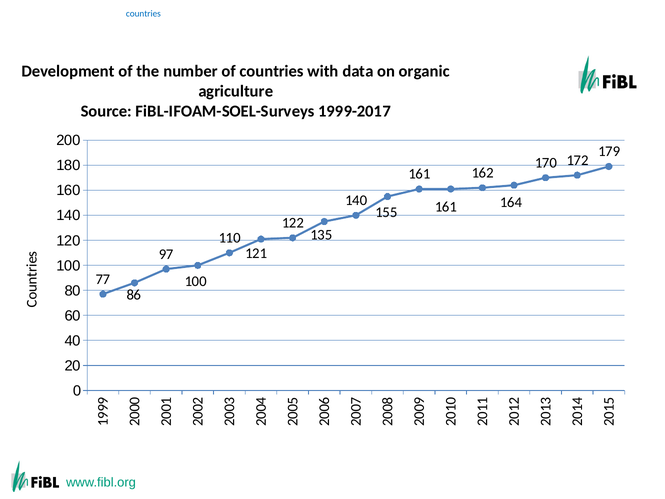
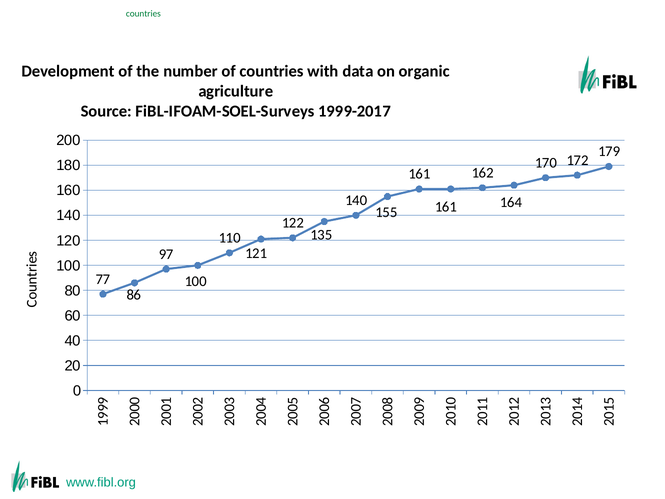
countries colour: blue -> green (143, 14)
